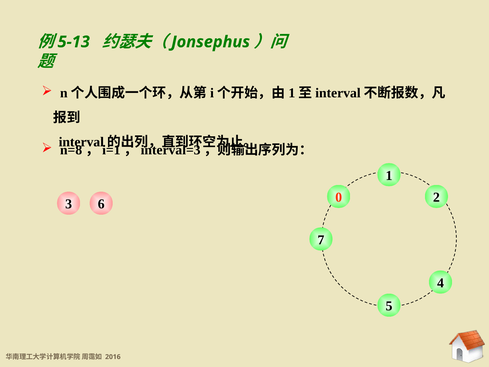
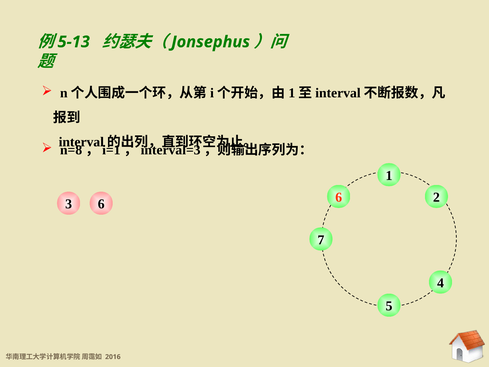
6 0: 0 -> 6 (339, 197)
